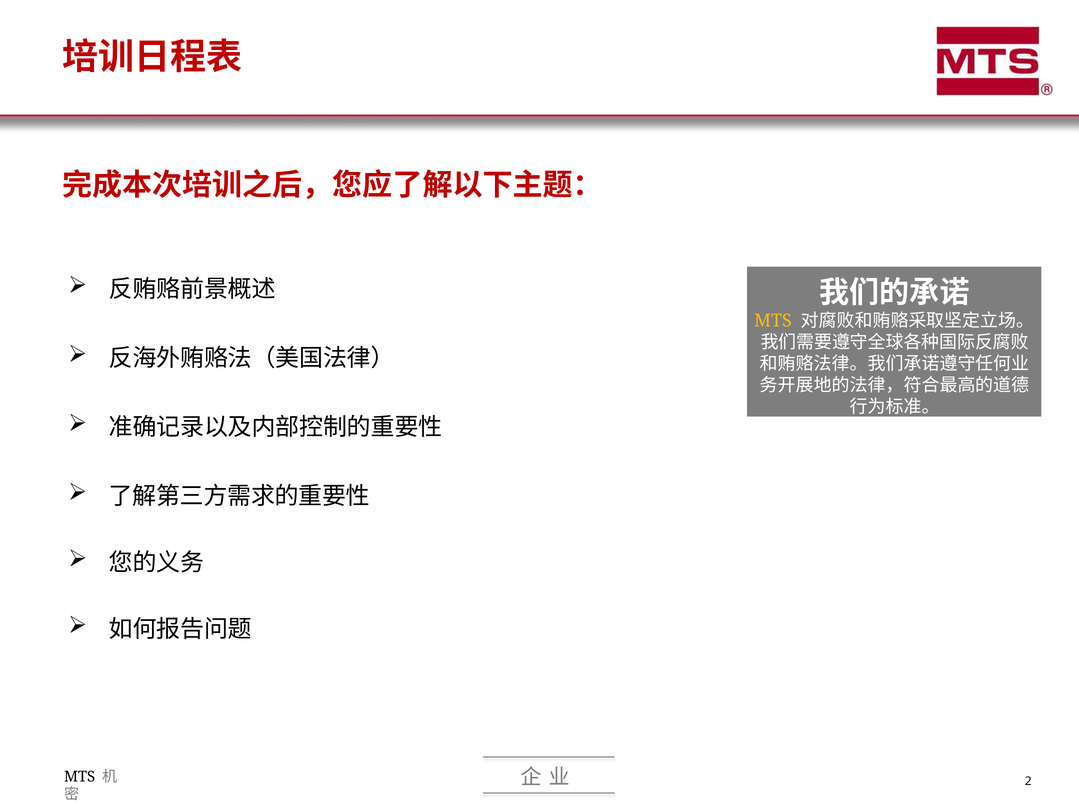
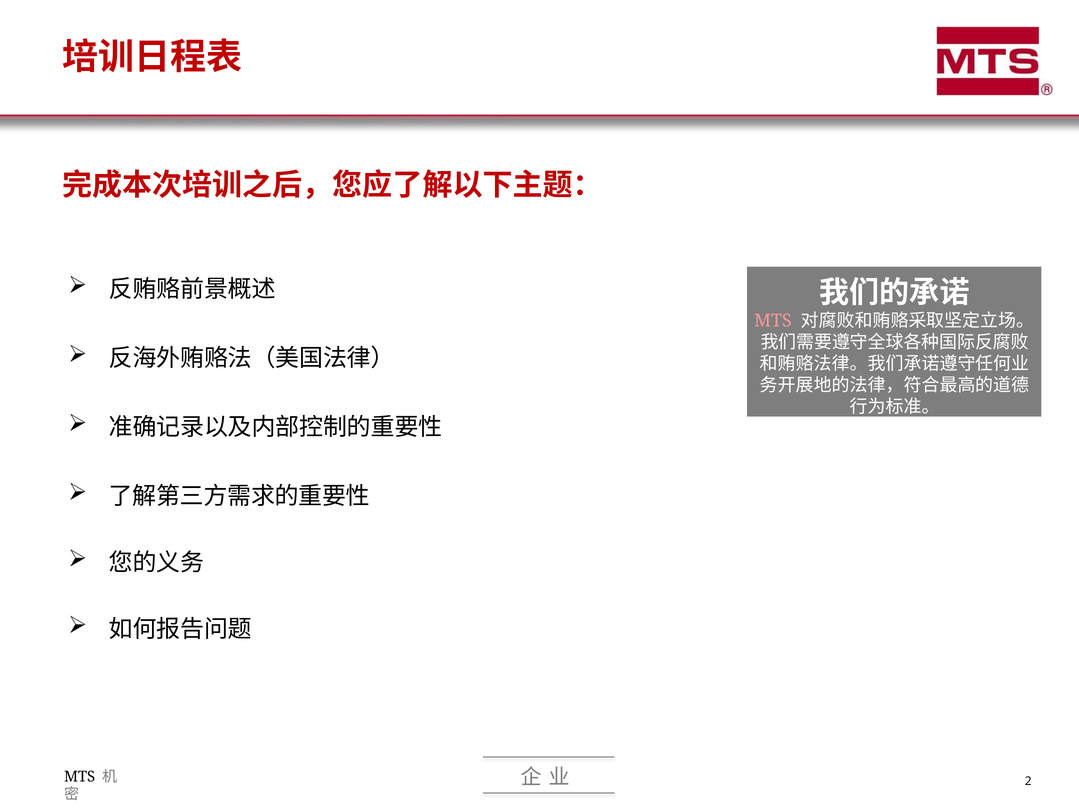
MTS colour: yellow -> pink (773, 321)
